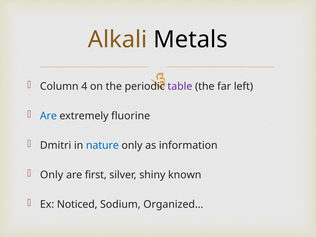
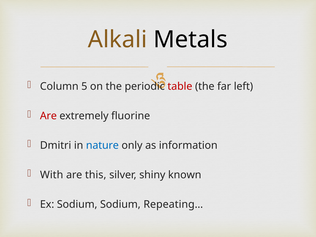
4: 4 -> 5 (84, 86)
table colour: purple -> red (180, 86)
Are colour: blue -> red (48, 116)
Only: Only -> With (52, 175)
first: first -> this (96, 175)
Ex Noticed: Noticed -> Sodium (77, 204)
Organized…: Organized… -> Repeating… (173, 204)
